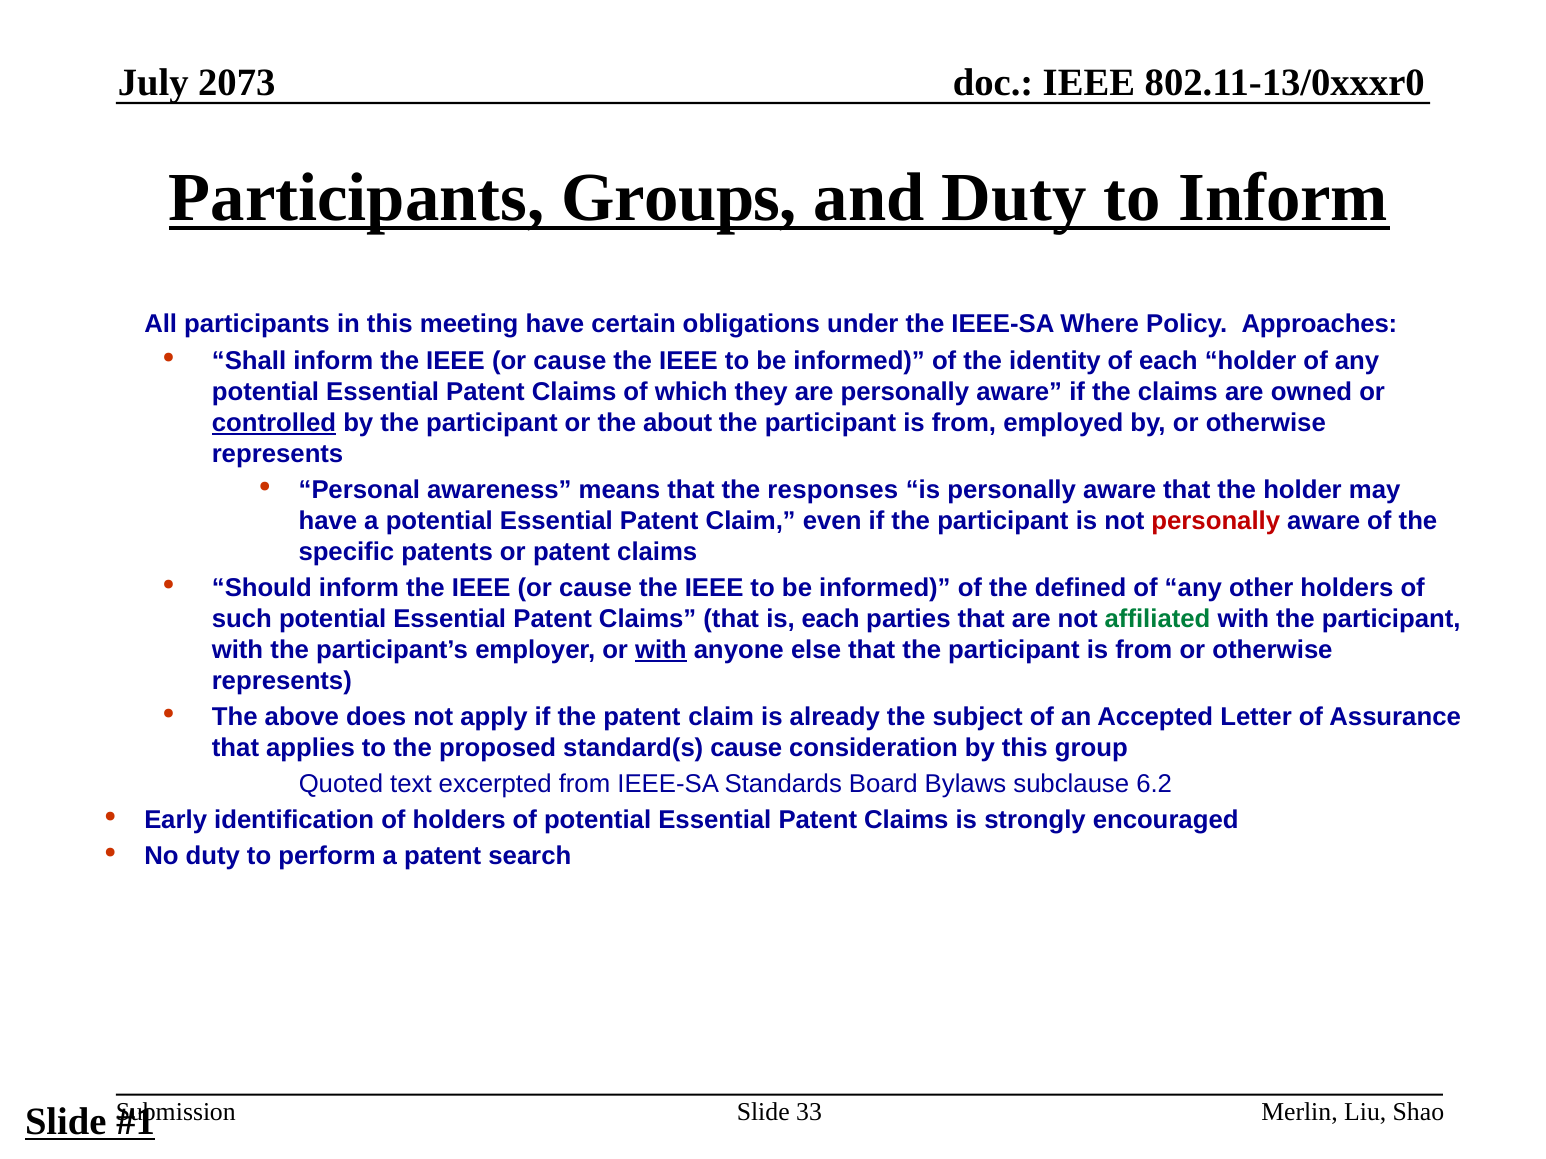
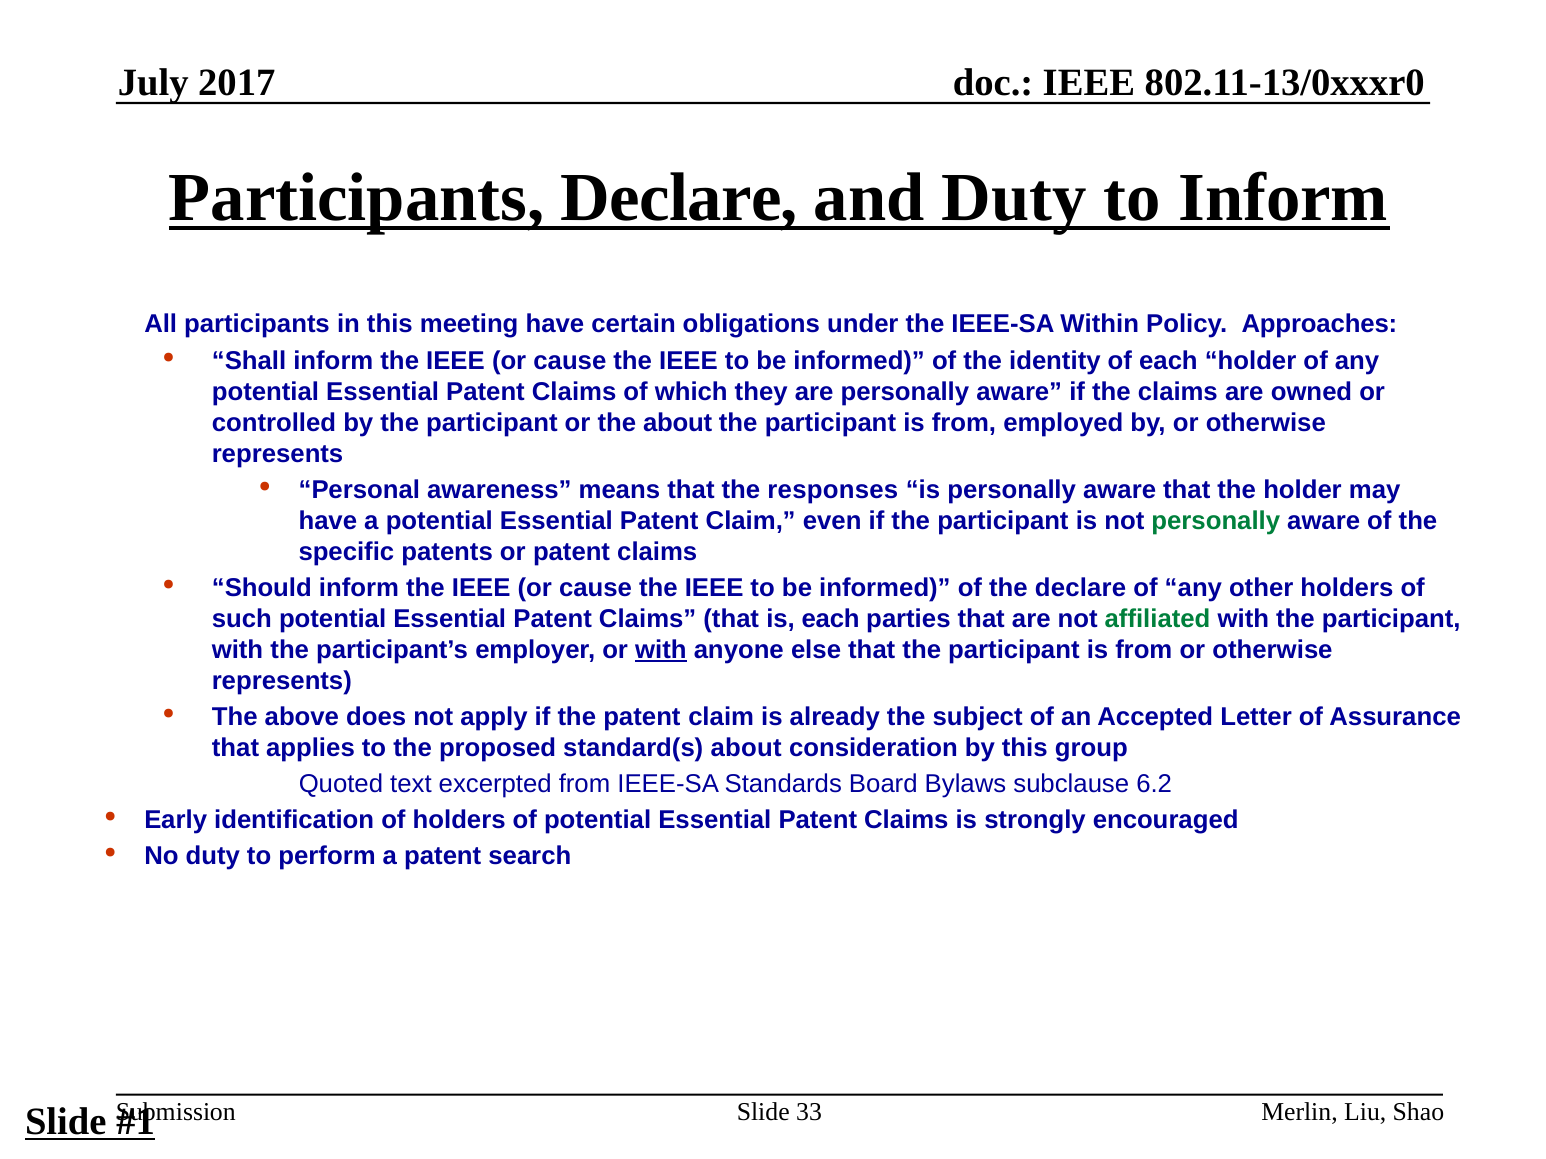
2073: 2073 -> 2017 (237, 83)
Participants Groups: Groups -> Declare (680, 198)
Where: Where -> Within (1100, 324)
controlled underline: present -> none (274, 423)
personally colour: red -> green (1216, 521)
the defined: defined -> declare (1081, 588)
standard(s cause: cause -> about (746, 748)
